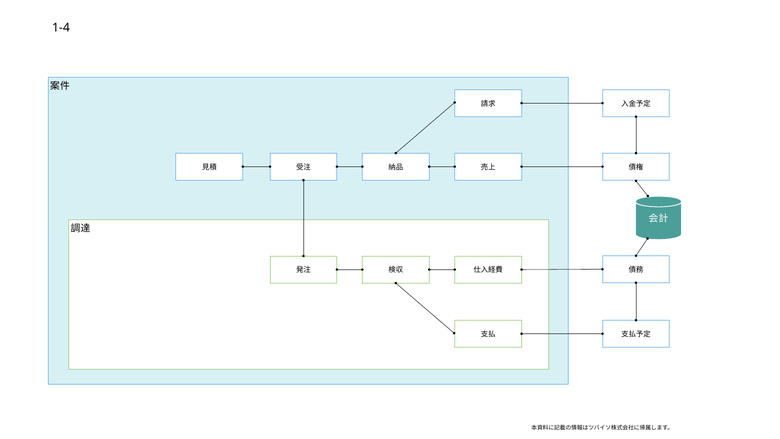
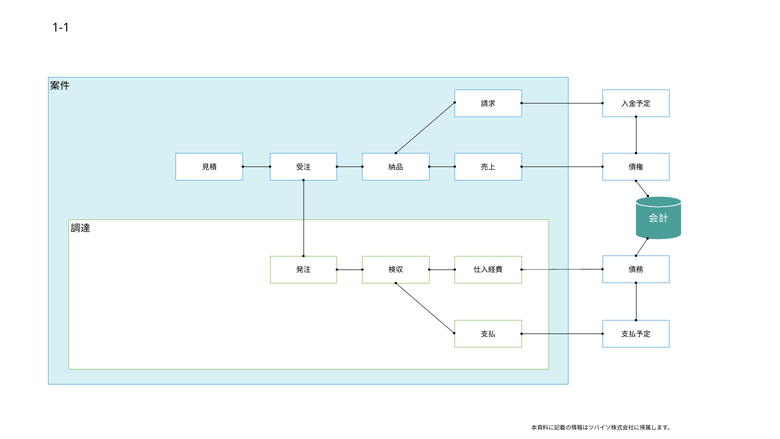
1-4: 1-4 -> 1-1 (61, 28)
